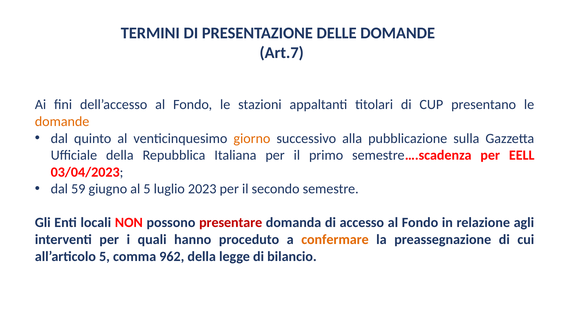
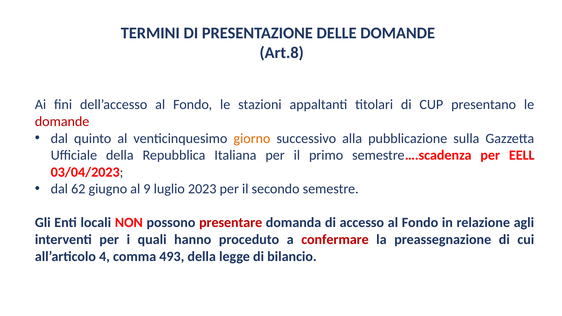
Art.7: Art.7 -> Art.8 (282, 53)
domande colour: orange -> red (62, 122)
59: 59 -> 62 (78, 189)
al 5: 5 -> 9 (147, 189)
confermare colour: orange -> red (335, 240)
all’articolo 5: 5 -> 4 (104, 256)
962: 962 -> 493 (172, 256)
